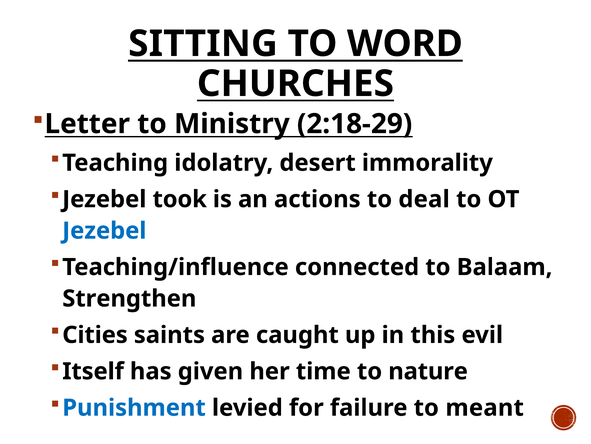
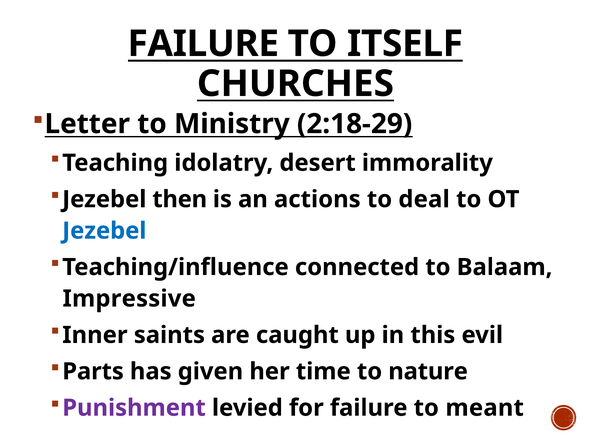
SITTING: SITTING -> FAILURE (203, 44)
WORD: WORD -> ITSELF (405, 44)
took: took -> then (180, 199)
Strengthen: Strengthen -> Impressive (129, 298)
Cities: Cities -> Inner (95, 334)
Itself: Itself -> Parts (93, 371)
Punishment colour: blue -> purple (134, 407)
